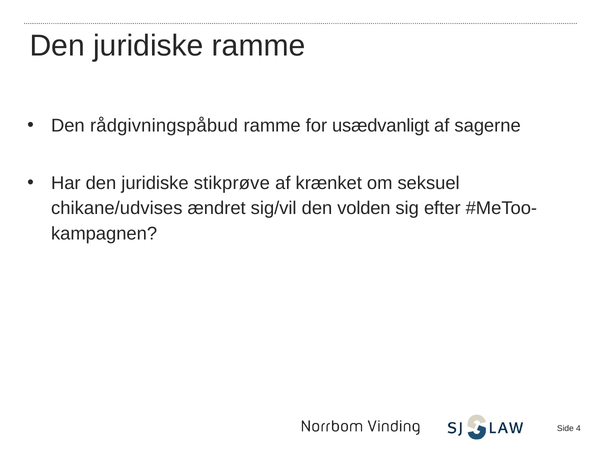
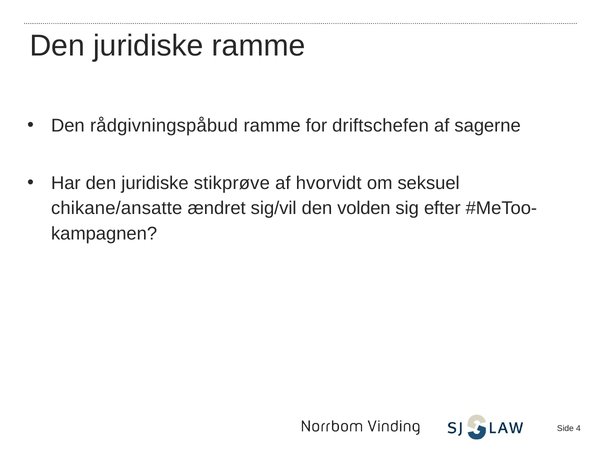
usædvanligt: usædvanligt -> driftschefen (381, 126)
krænket: krænket -> hvorvidt (329, 183)
chikane/udvises: chikane/udvises -> chikane/ansatte (117, 208)
